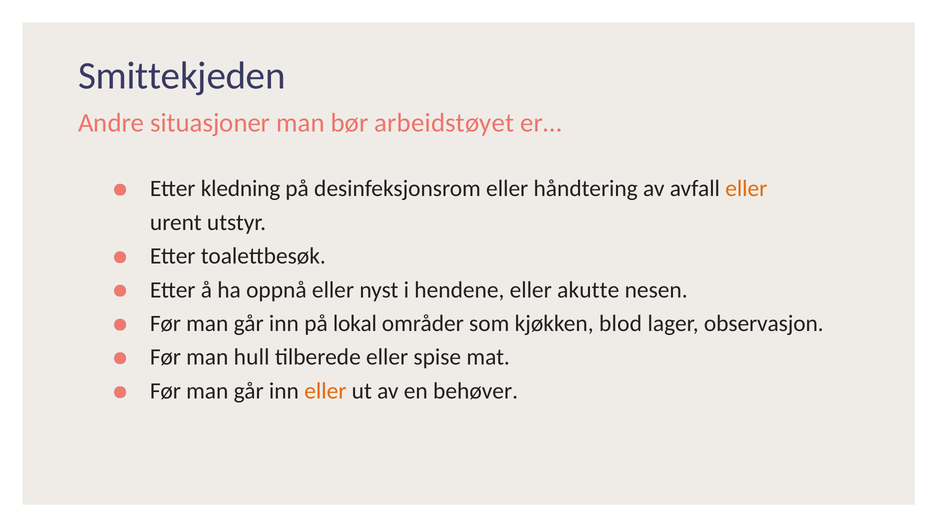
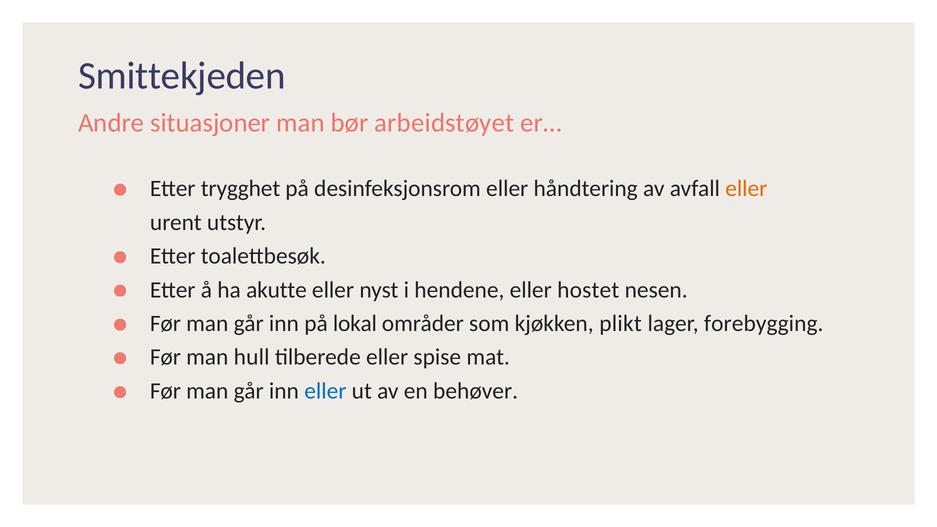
kledning: kledning -> trygghet (241, 189)
oppnå: oppnå -> akutte (276, 290)
akutte: akutte -> hostet (588, 290)
blod: blod -> plikt (621, 324)
observasjon: observasjon -> forebygging (764, 324)
eller colour: orange -> blue (325, 391)
